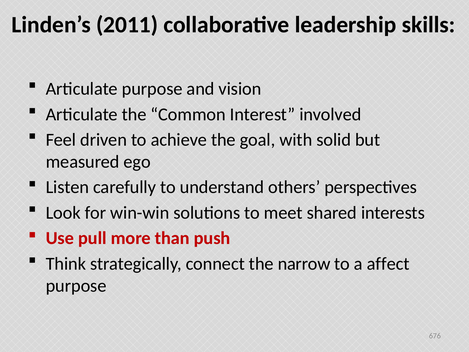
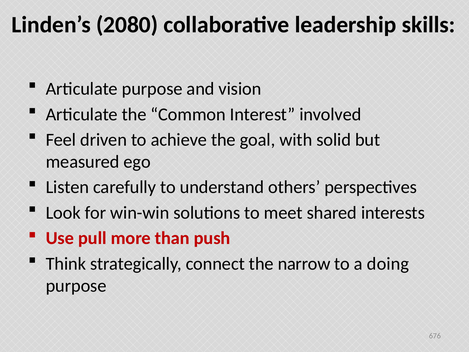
2011: 2011 -> 2080 (127, 25)
affect: affect -> doing (388, 264)
